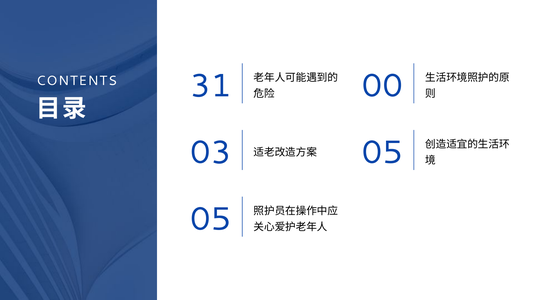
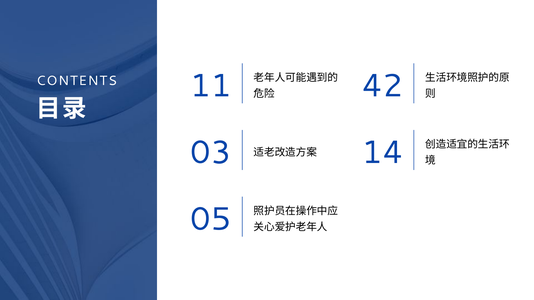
31: 31 -> 11 (211, 86)
00: 00 -> 42 (382, 86)
05: 05 -> 14 (382, 153)
